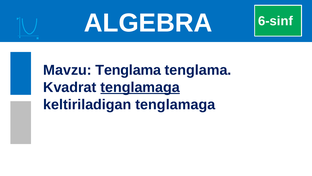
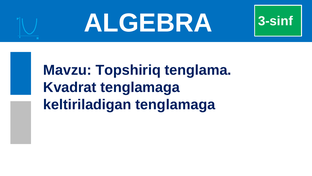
6-sinf: 6-sinf -> 3-sinf (276, 21)
Mavzu Tenglama: Tenglama -> Topshiriq (128, 70)
tenglamaga underline: present -> none (140, 87)
